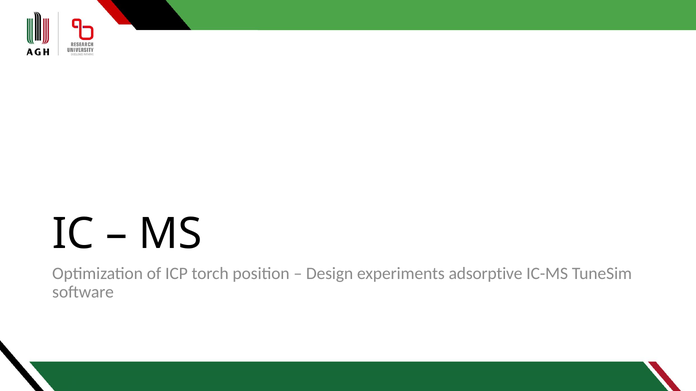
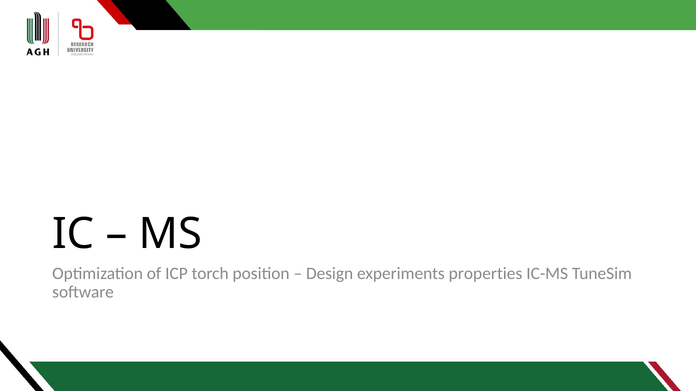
adsorptive: adsorptive -> properties (485, 274)
